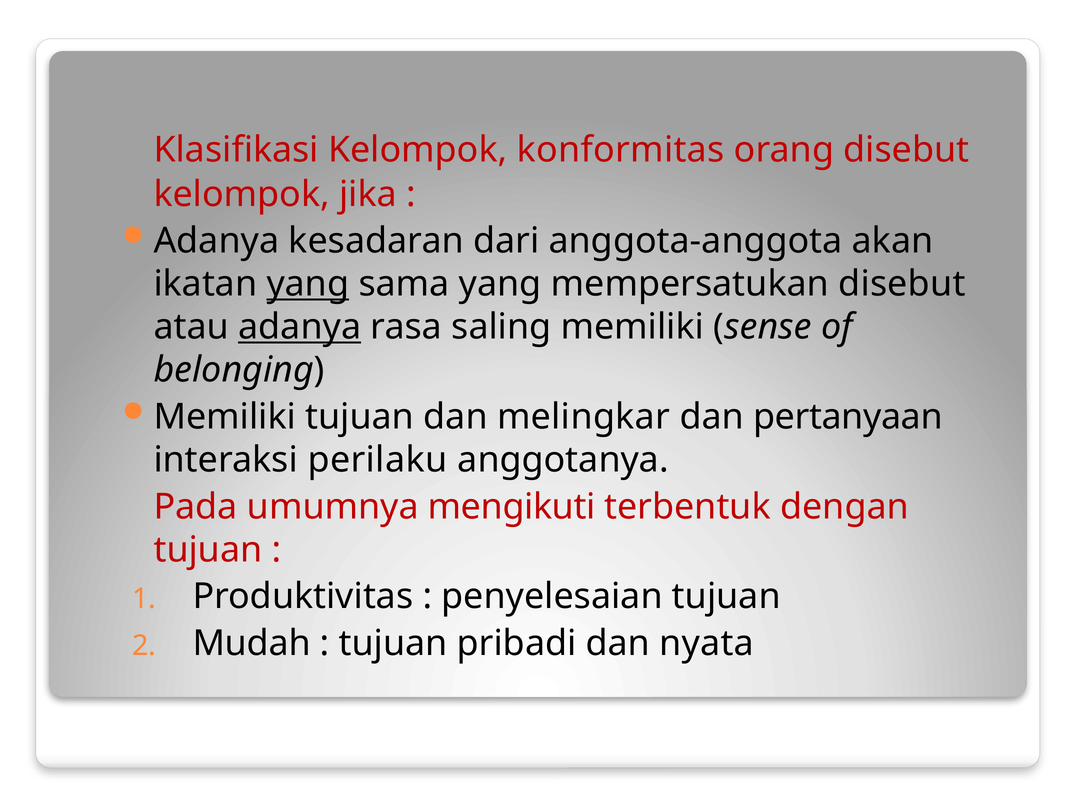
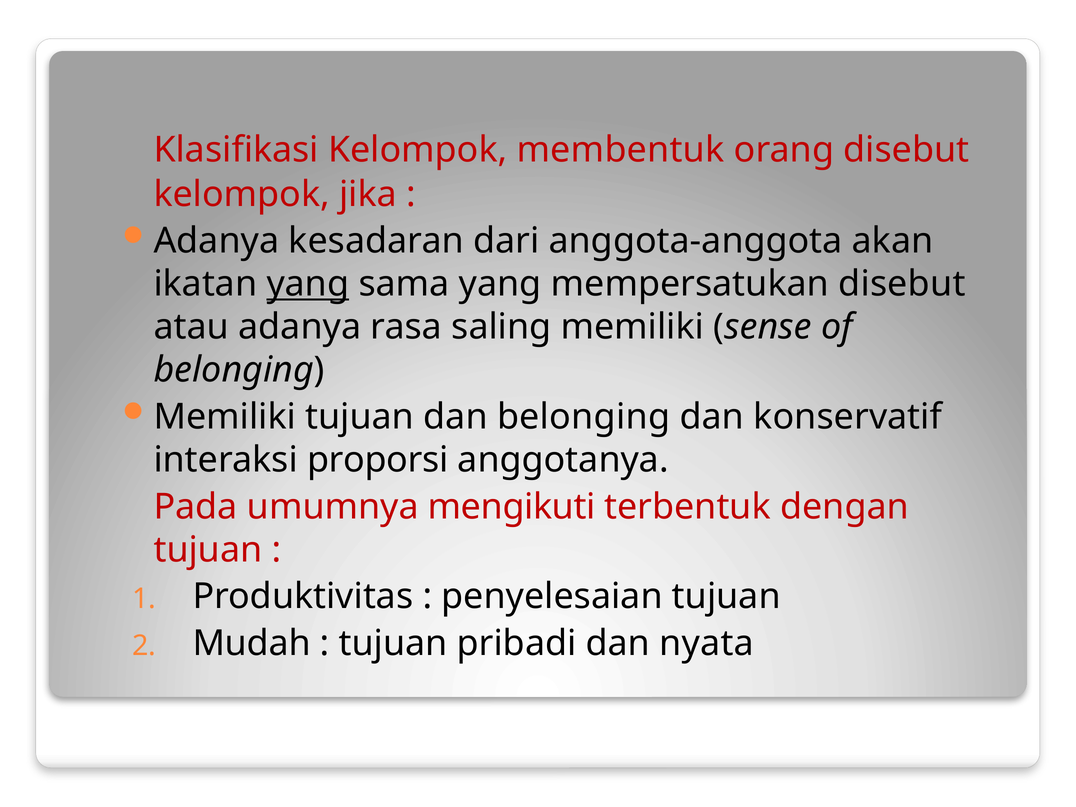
konformitas: konformitas -> membentuk (621, 150)
adanya underline: present -> none (300, 327)
dan melingkar: melingkar -> belonging (584, 417)
pertanyaan: pertanyaan -> konservatif (848, 417)
perilaku: perilaku -> proporsi (378, 460)
